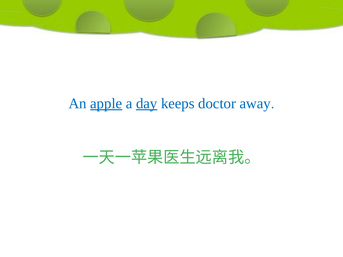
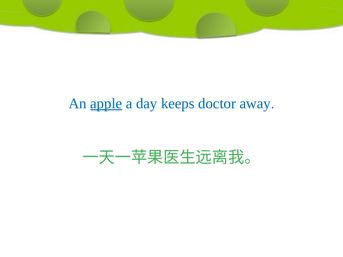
day underline: present -> none (147, 103)
